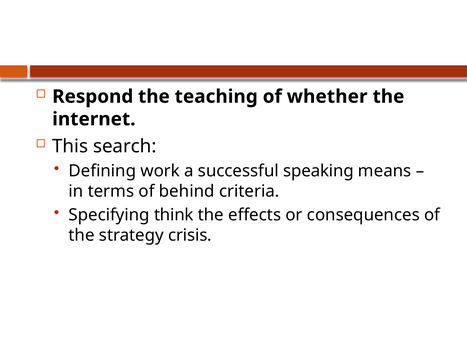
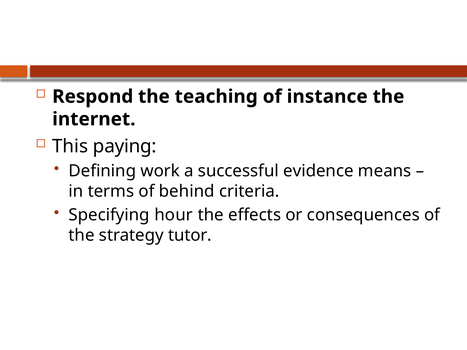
whether: whether -> instance (327, 97)
search: search -> paying (125, 146)
speaking: speaking -> evidence (318, 171)
think: think -> hour (174, 215)
crisis: crisis -> tutor (190, 235)
